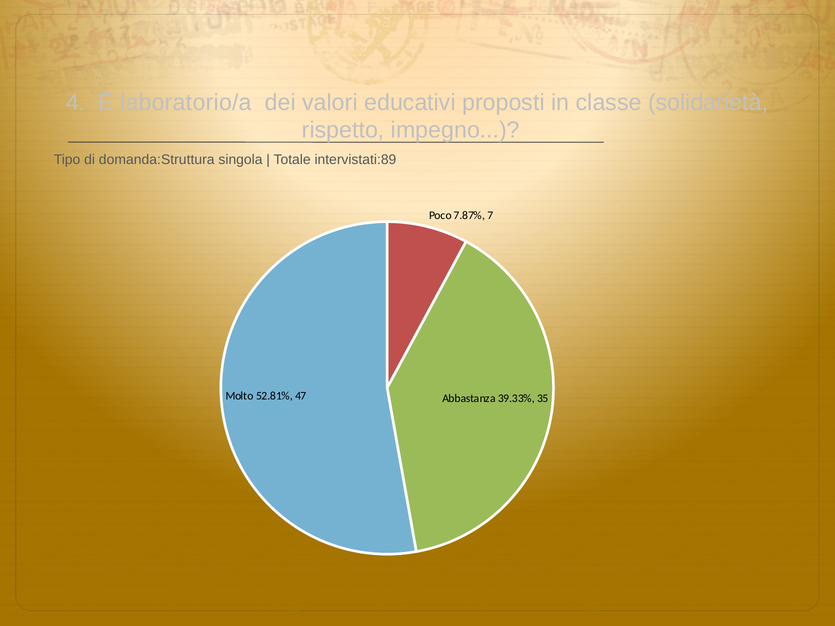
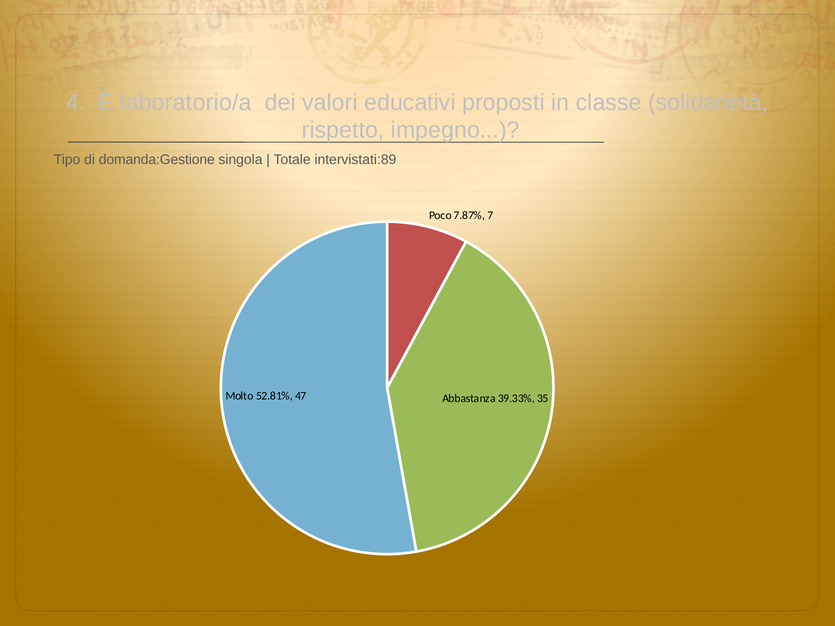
domanda:Struttura: domanda:Struttura -> domanda:Gestione (157, 160)
